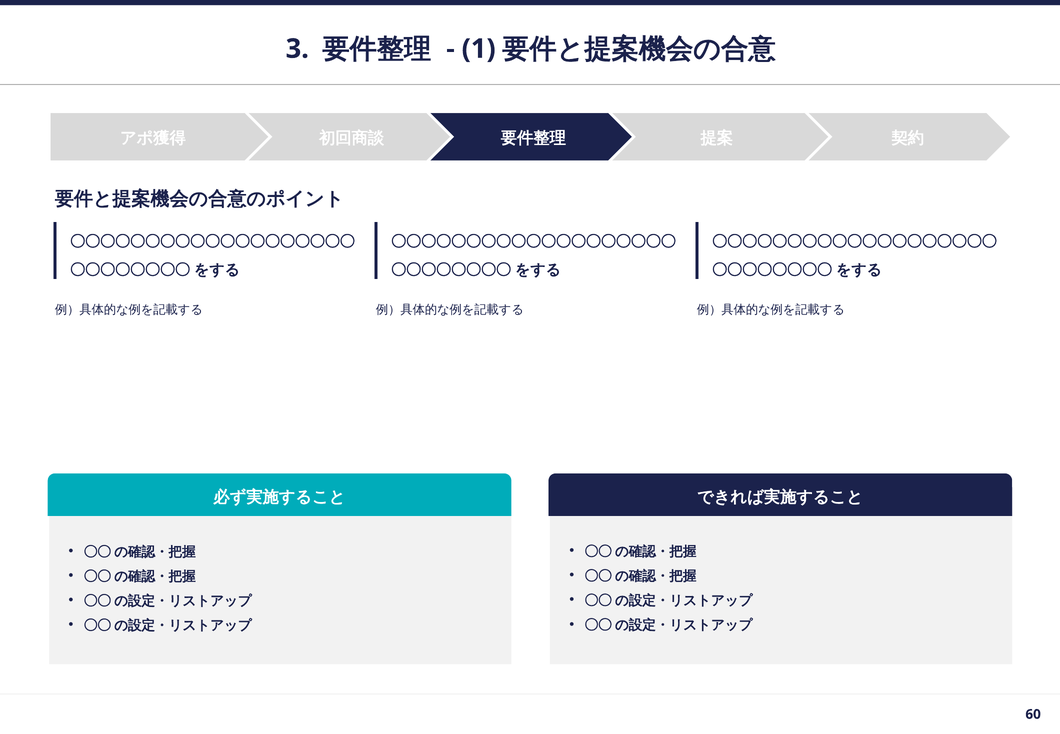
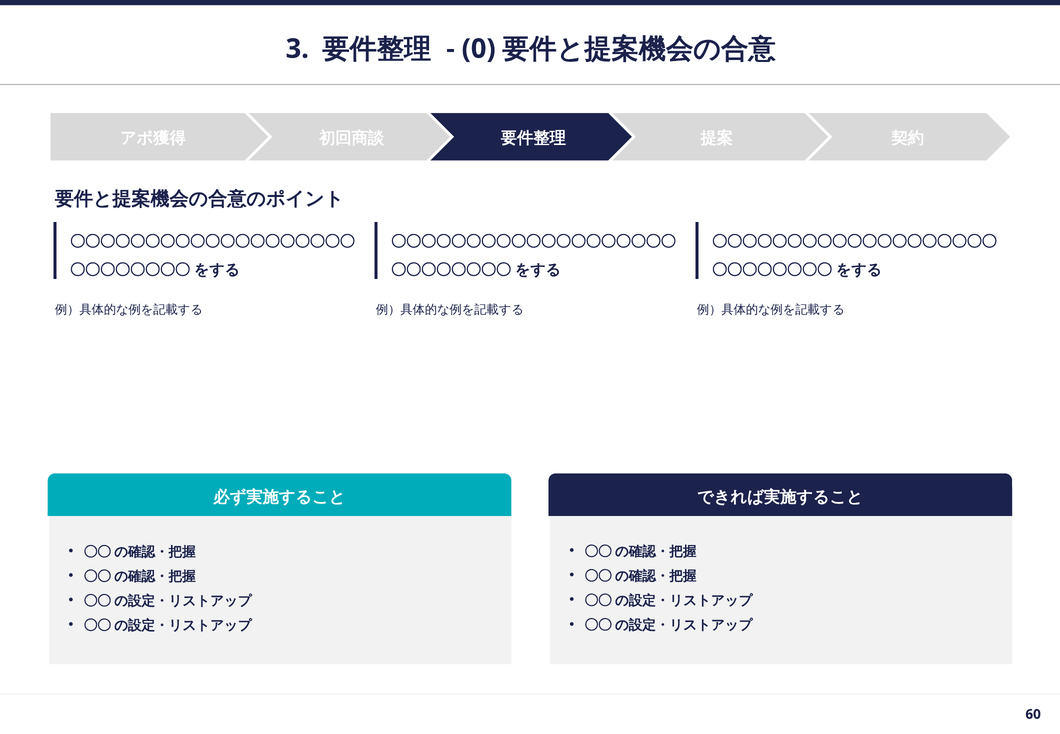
1: 1 -> 0 (479, 49)
